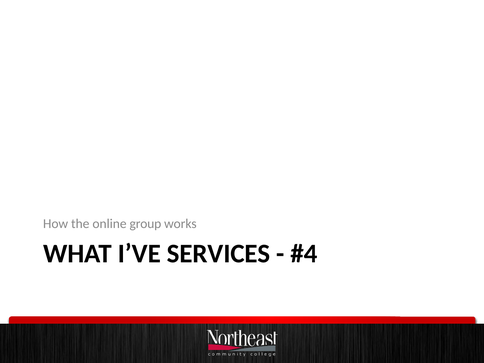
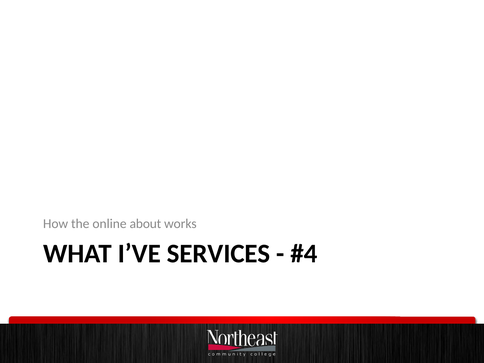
group: group -> about (145, 224)
